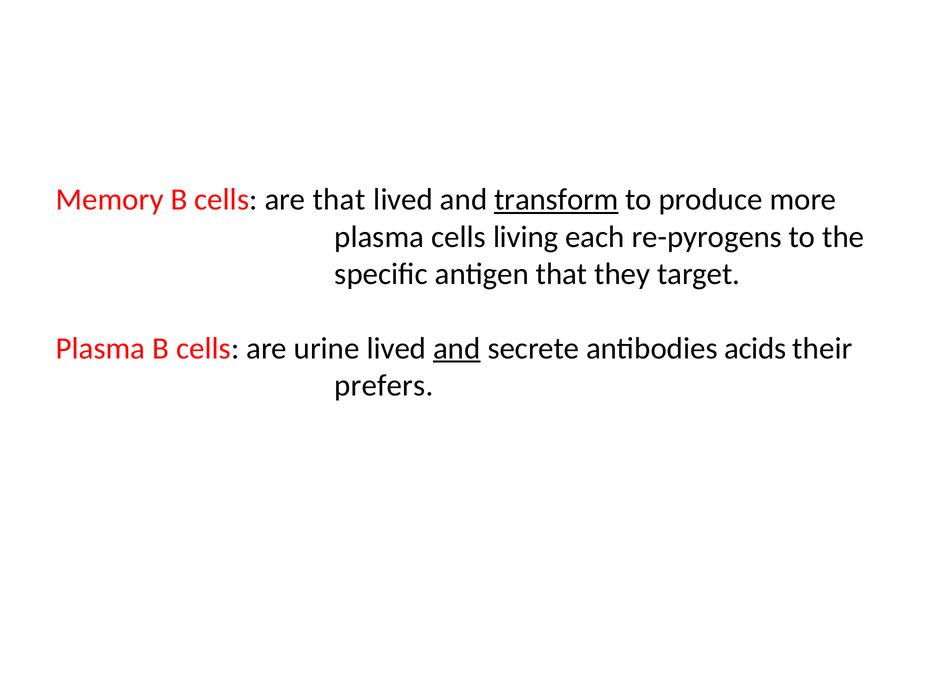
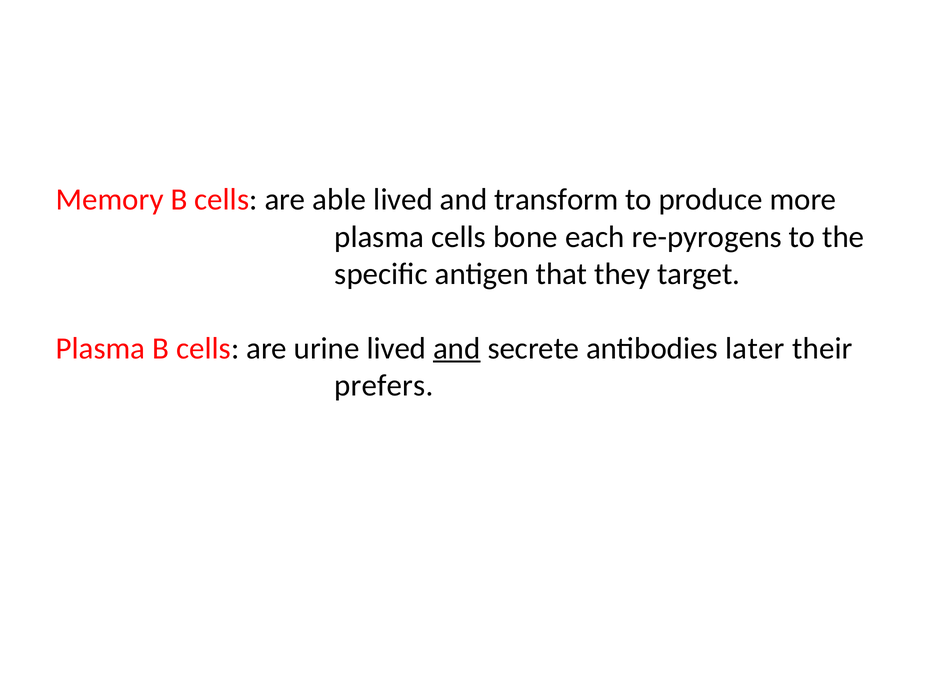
are that: that -> able (339, 200)
transform underline: present -> none (556, 200)
living: living -> bone (525, 237)
acids: acids -> later (755, 348)
